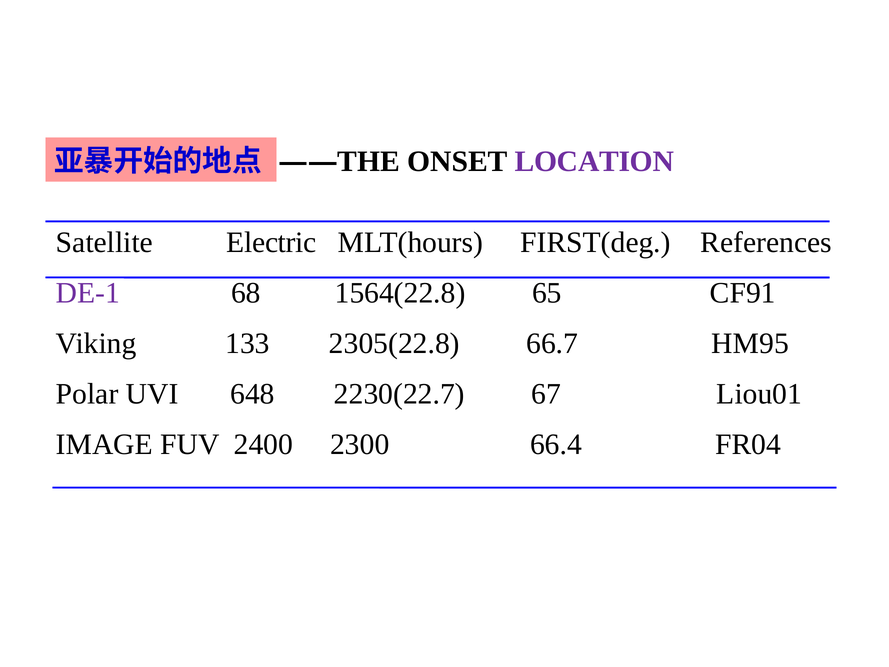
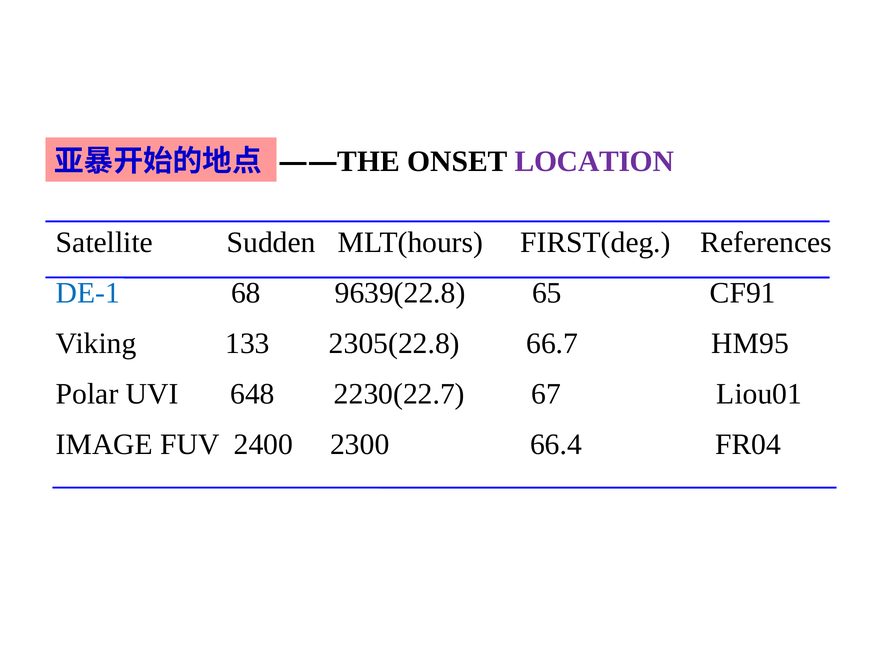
Electric: Electric -> Sudden (271, 243)
DE-1 colour: purple -> blue (88, 293)
1564(22.8: 1564(22.8 -> 9639(22.8 (400, 293)
